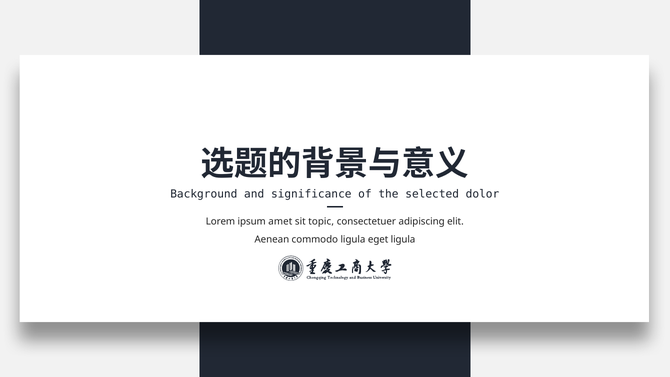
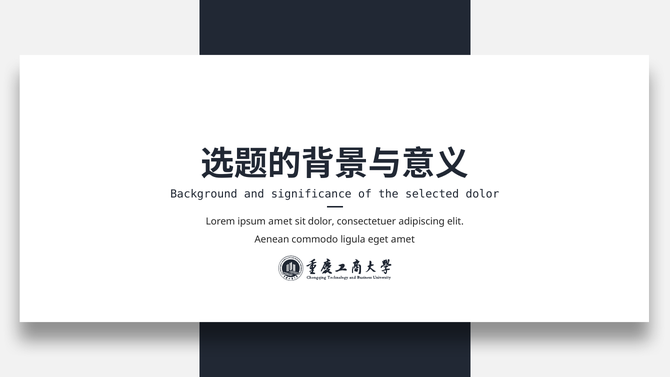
sit topic: topic -> dolor (321, 222)
eget ligula: ligula -> amet (403, 239)
